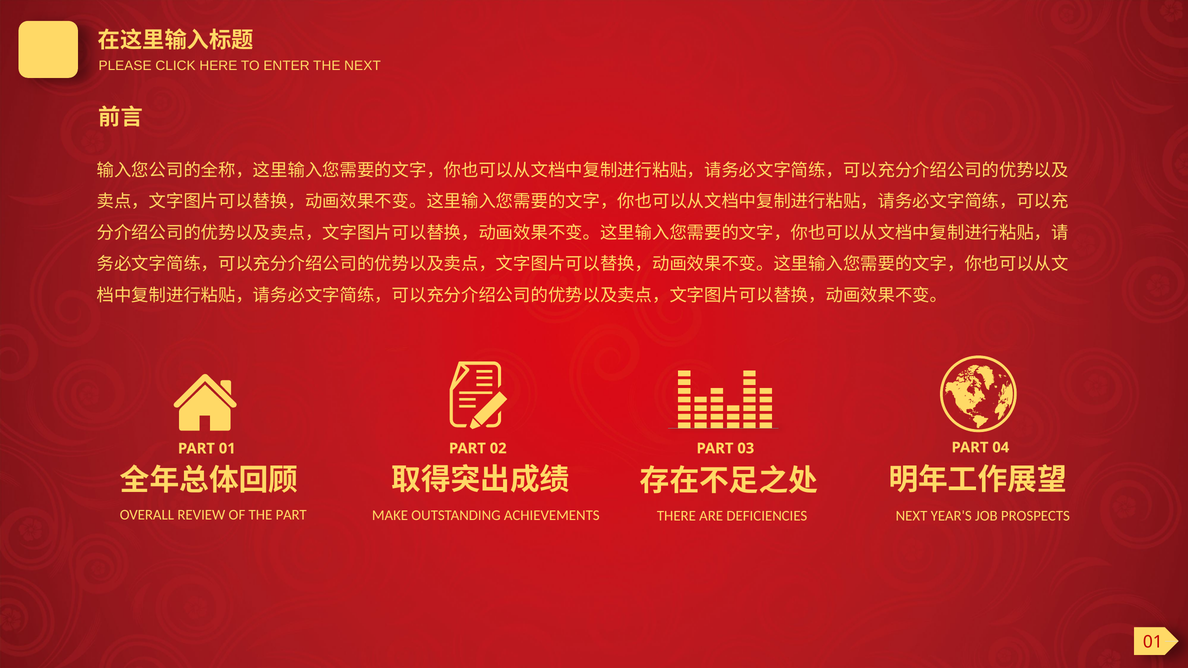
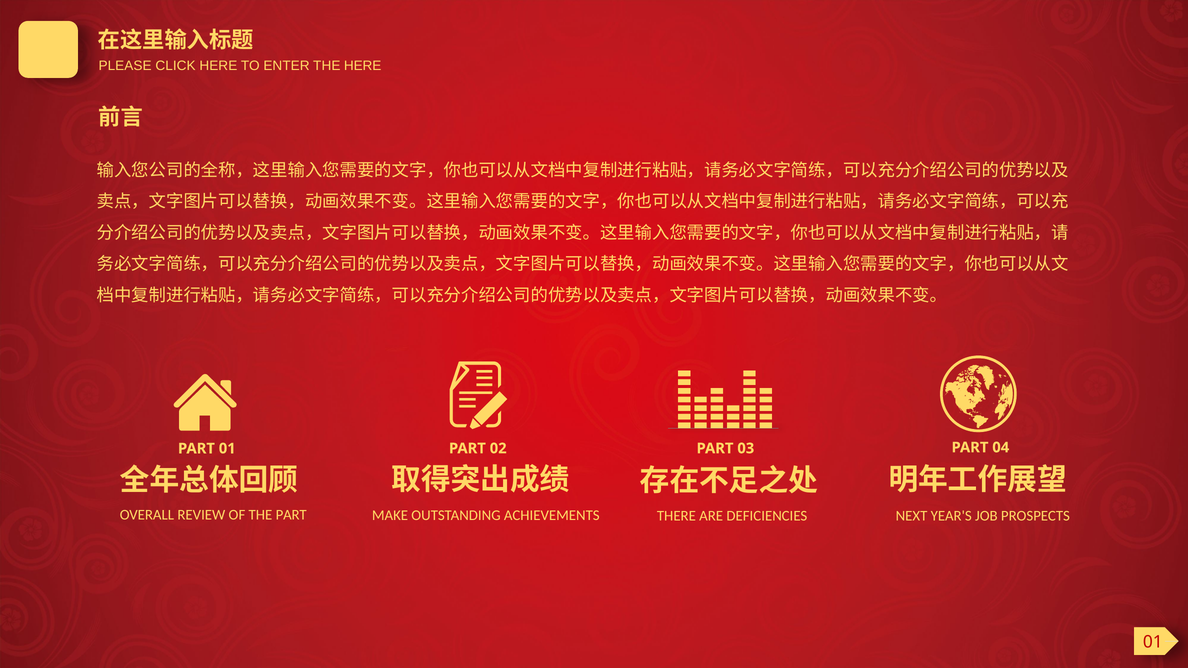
THE NEXT: NEXT -> HERE (363, 66)
